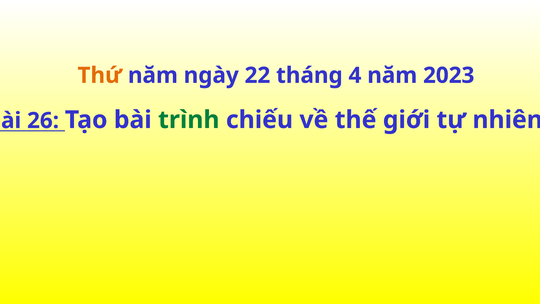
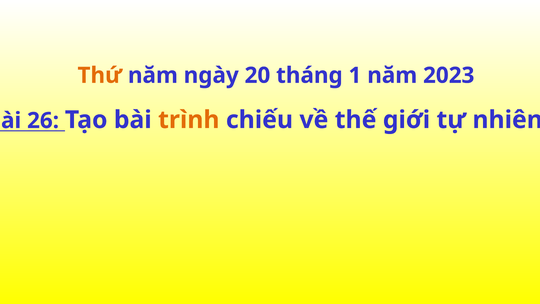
22: 22 -> 20 (257, 75)
4: 4 -> 1 (355, 75)
trình colour: green -> orange (189, 120)
